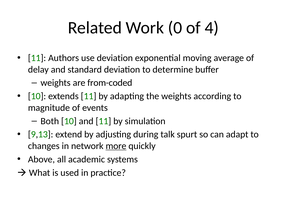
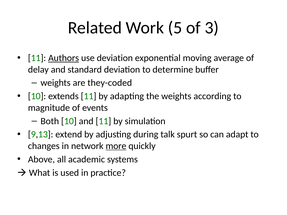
0: 0 -> 5 (175, 28)
4: 4 -> 3 (212, 28)
Authors underline: none -> present (64, 58)
from-coded: from-coded -> they-coded (110, 83)
